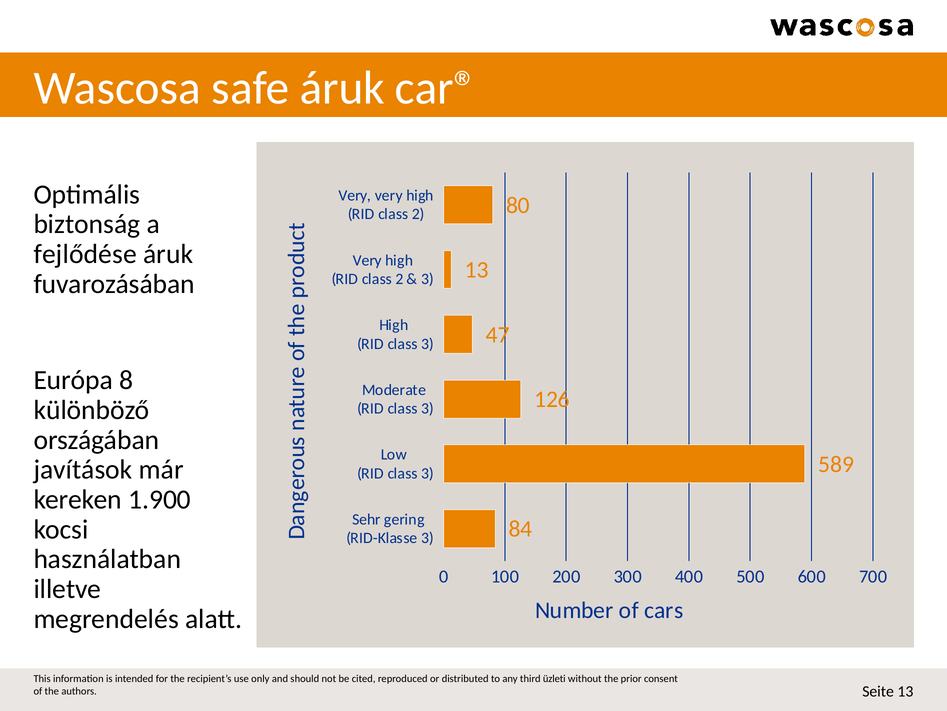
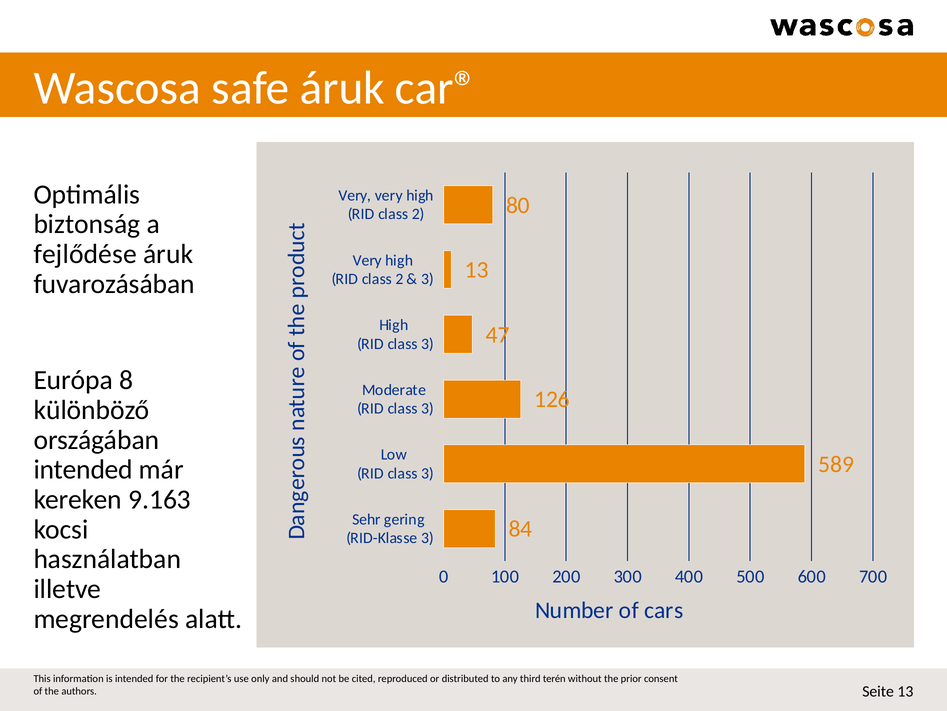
javítások: javítások -> intended (83, 469)
1.900: 1.900 -> 9.163 (160, 499)
üzleti: üzleti -> terén (554, 678)
